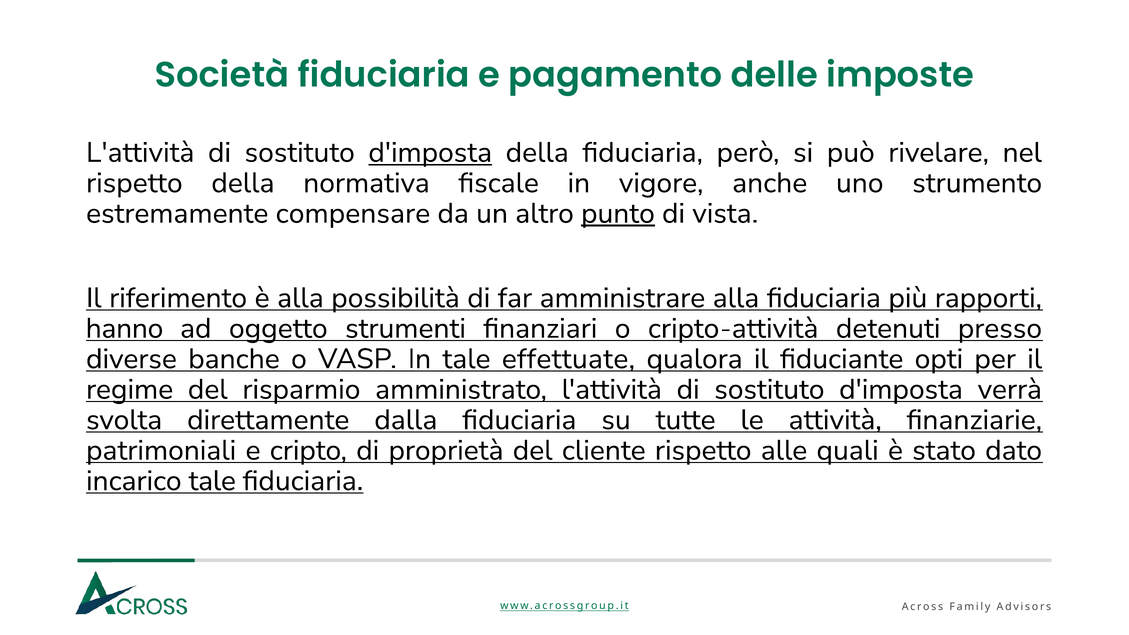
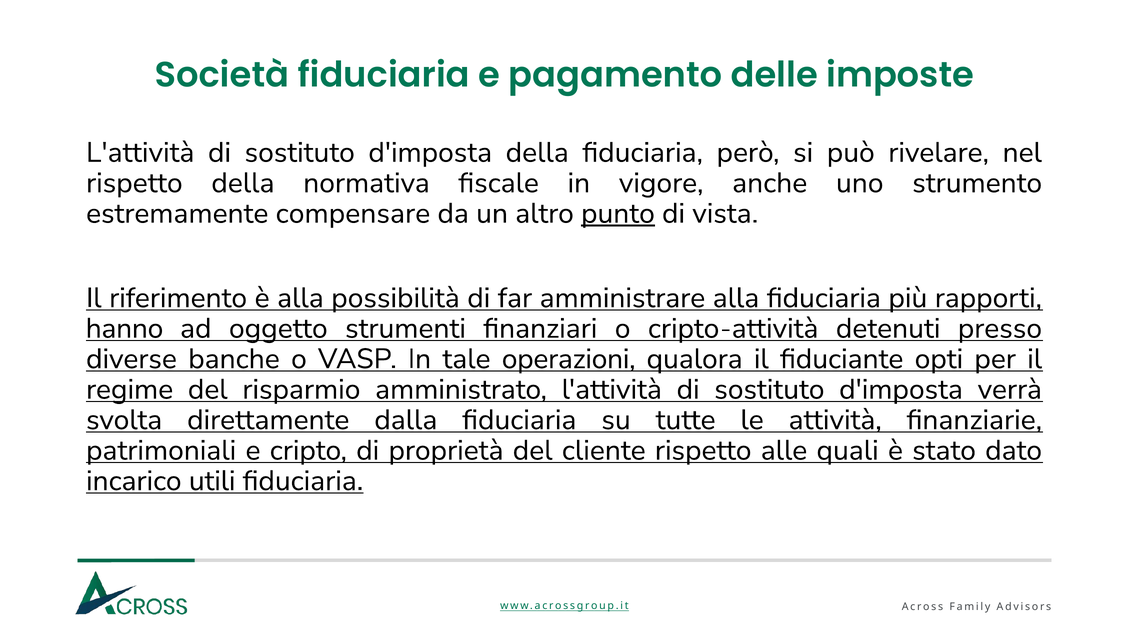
d'imposta underline: present -> none (430, 153)
effettuate: effettuate -> operazioni (569, 359)
incarico tale: tale -> utili (212, 481)
